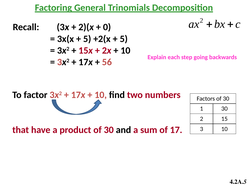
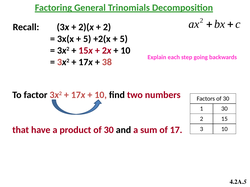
0: 0 -> 2 (107, 27)
56: 56 -> 38 (107, 62)
